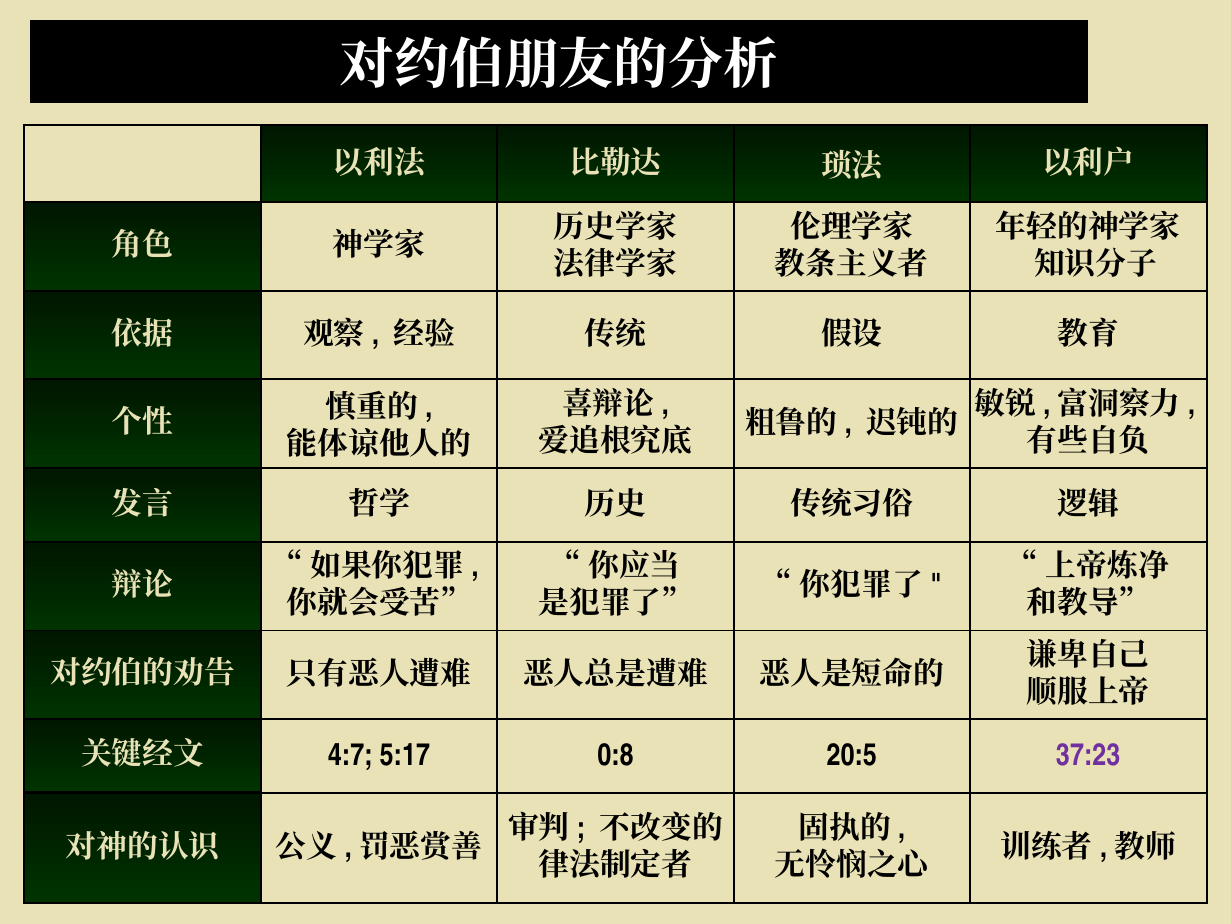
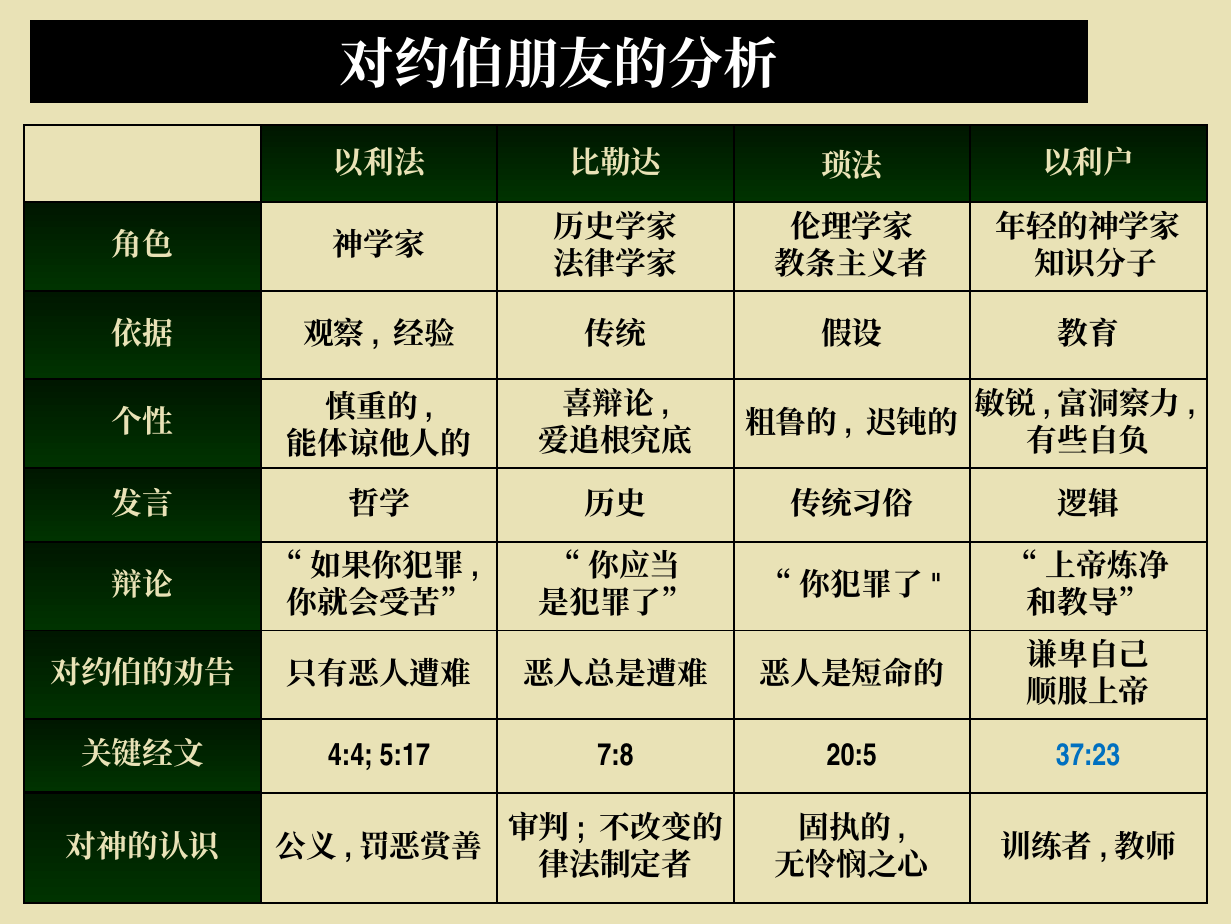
4:7: 4:7 -> 4:4 (350, 754)
0:8: 0:8 -> 7:8 (615, 754)
37:23 colour: purple -> blue (1088, 754)
